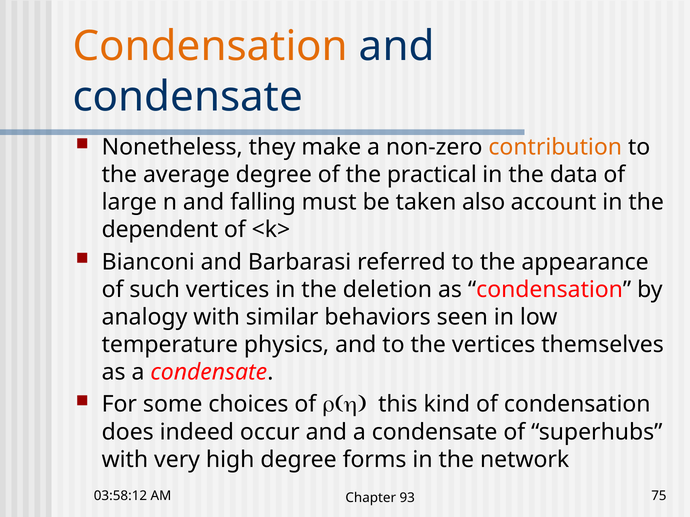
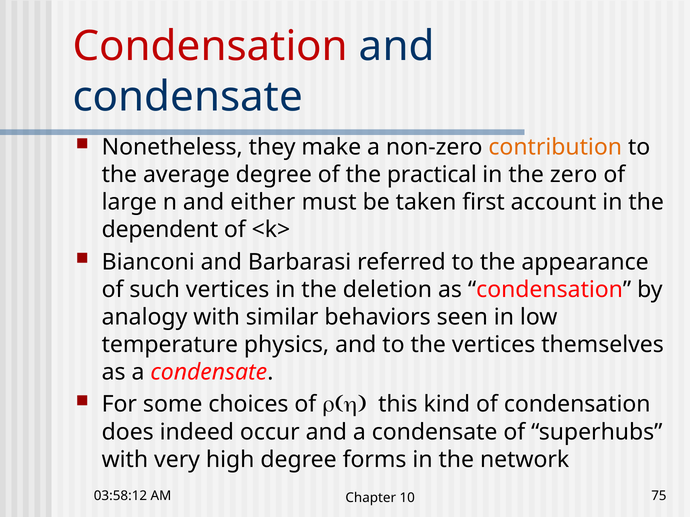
Condensation colour: orange -> red (210, 46)
data: data -> zero (574, 175)
falling: falling -> either (263, 202)
also: also -> first (484, 202)
93: 93 -> 10 (407, 498)
